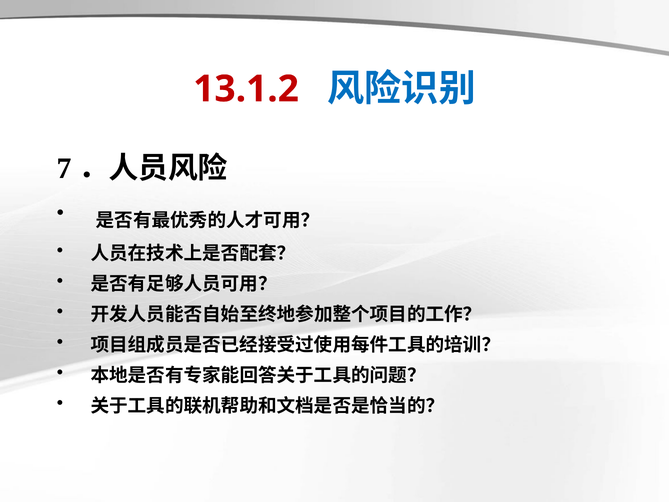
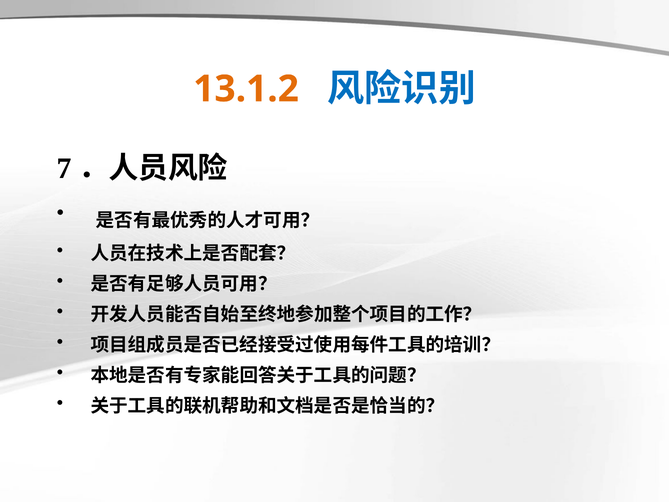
13.1.2 colour: red -> orange (246, 89)
